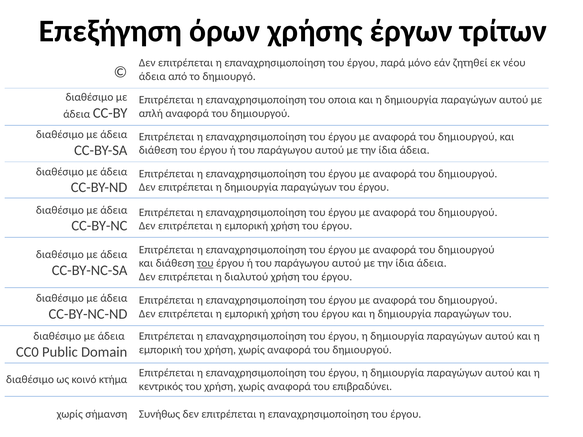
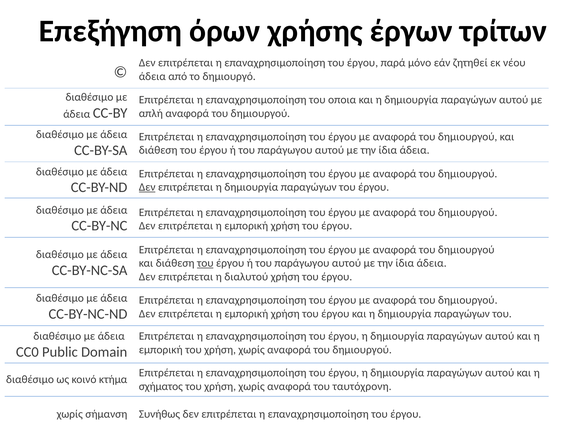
Δεν underline: none -> present (147, 187)
κεντρικός: κεντρικός -> σχήματος (161, 387)
επιβραδύνει: επιβραδύνει -> ταυτόχρονη (362, 387)
